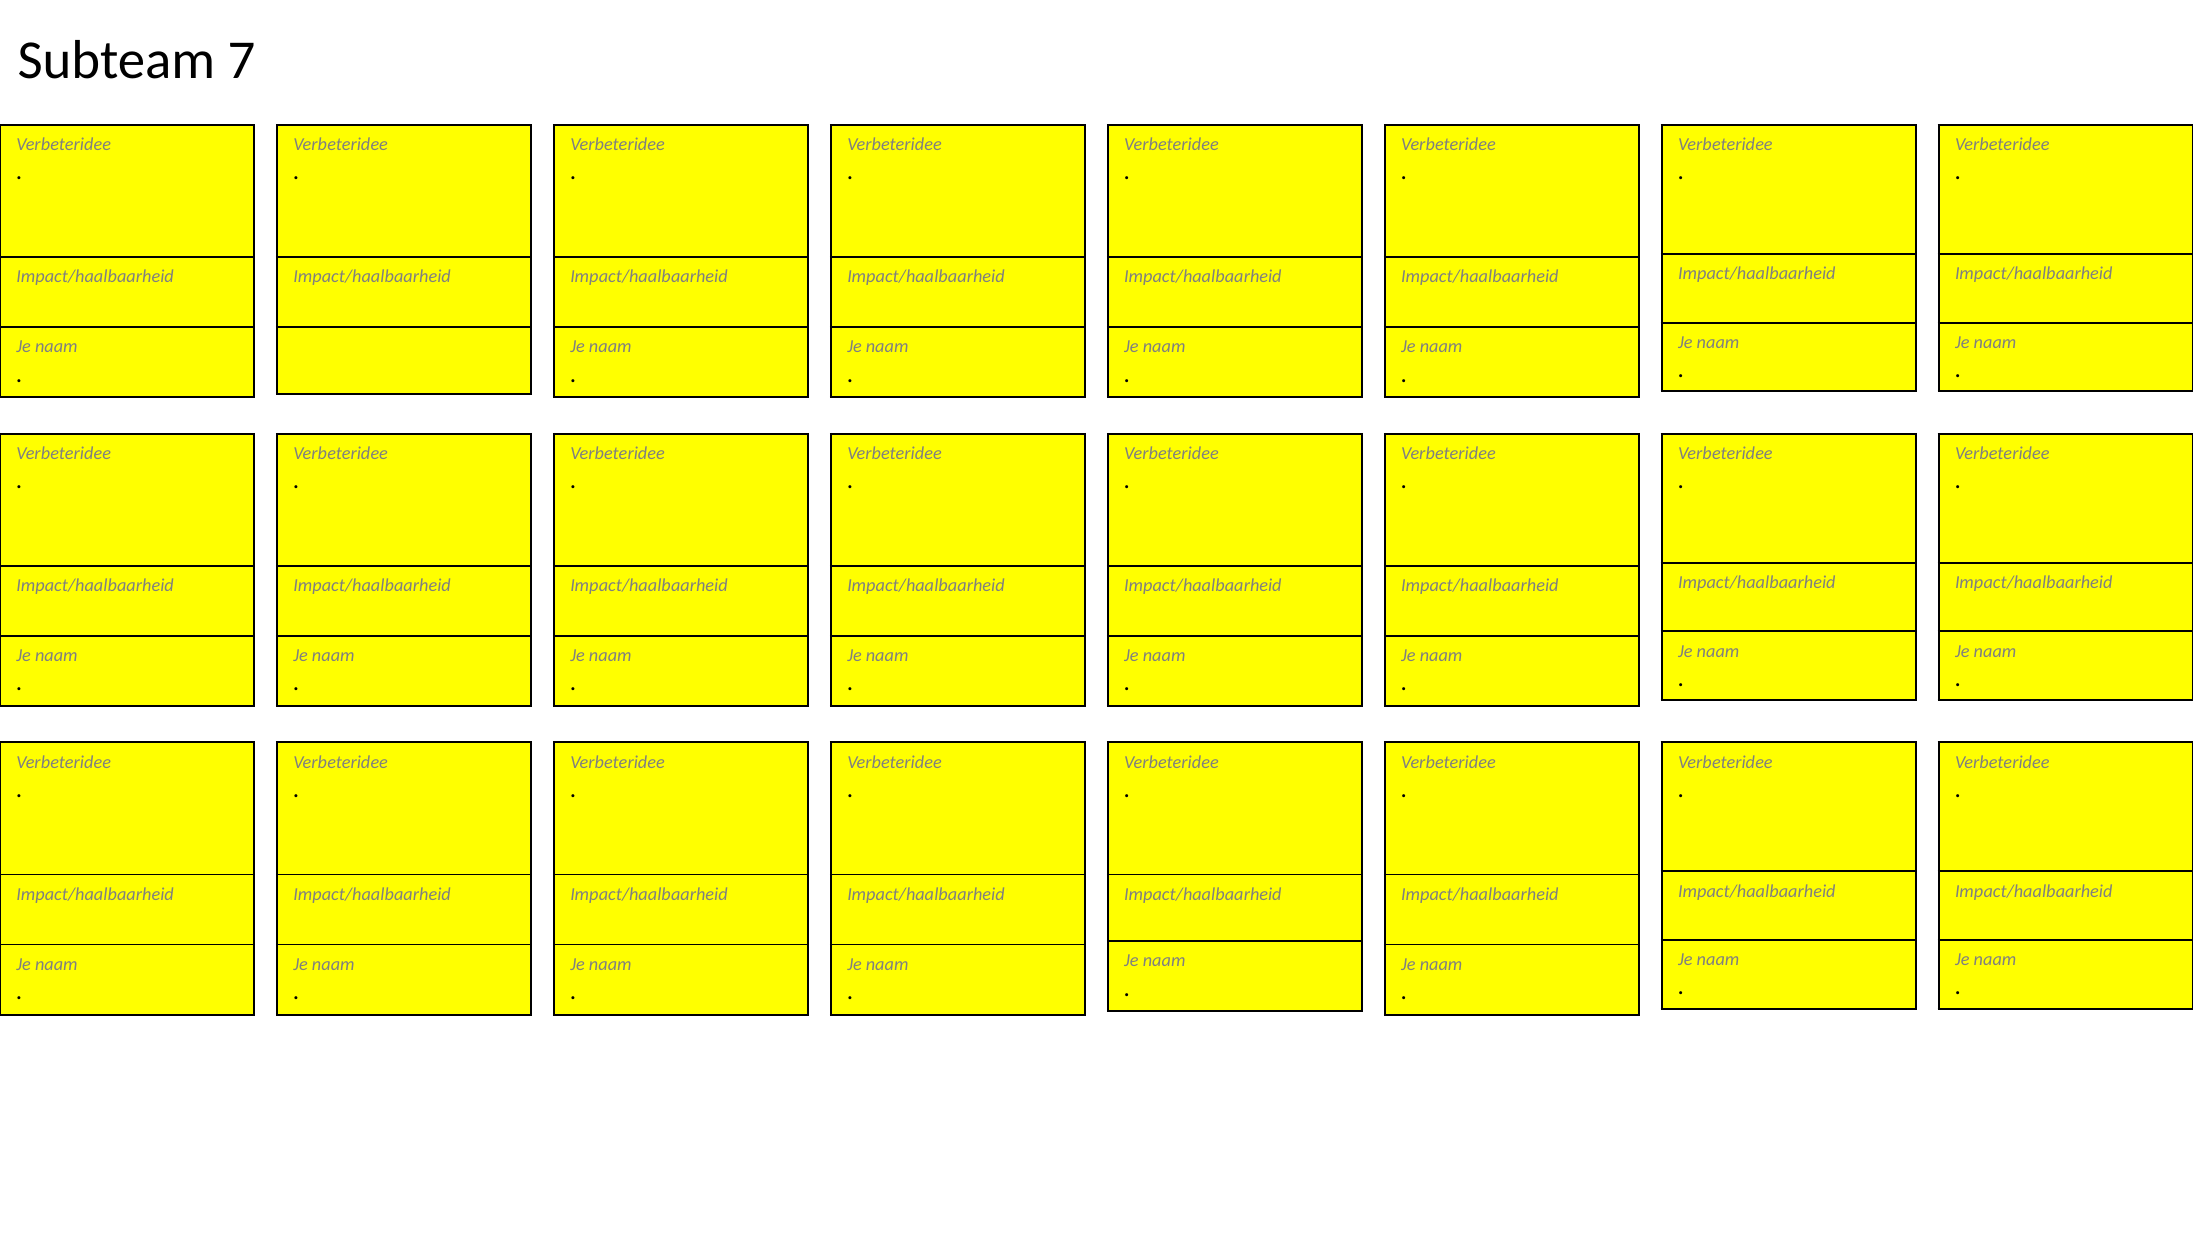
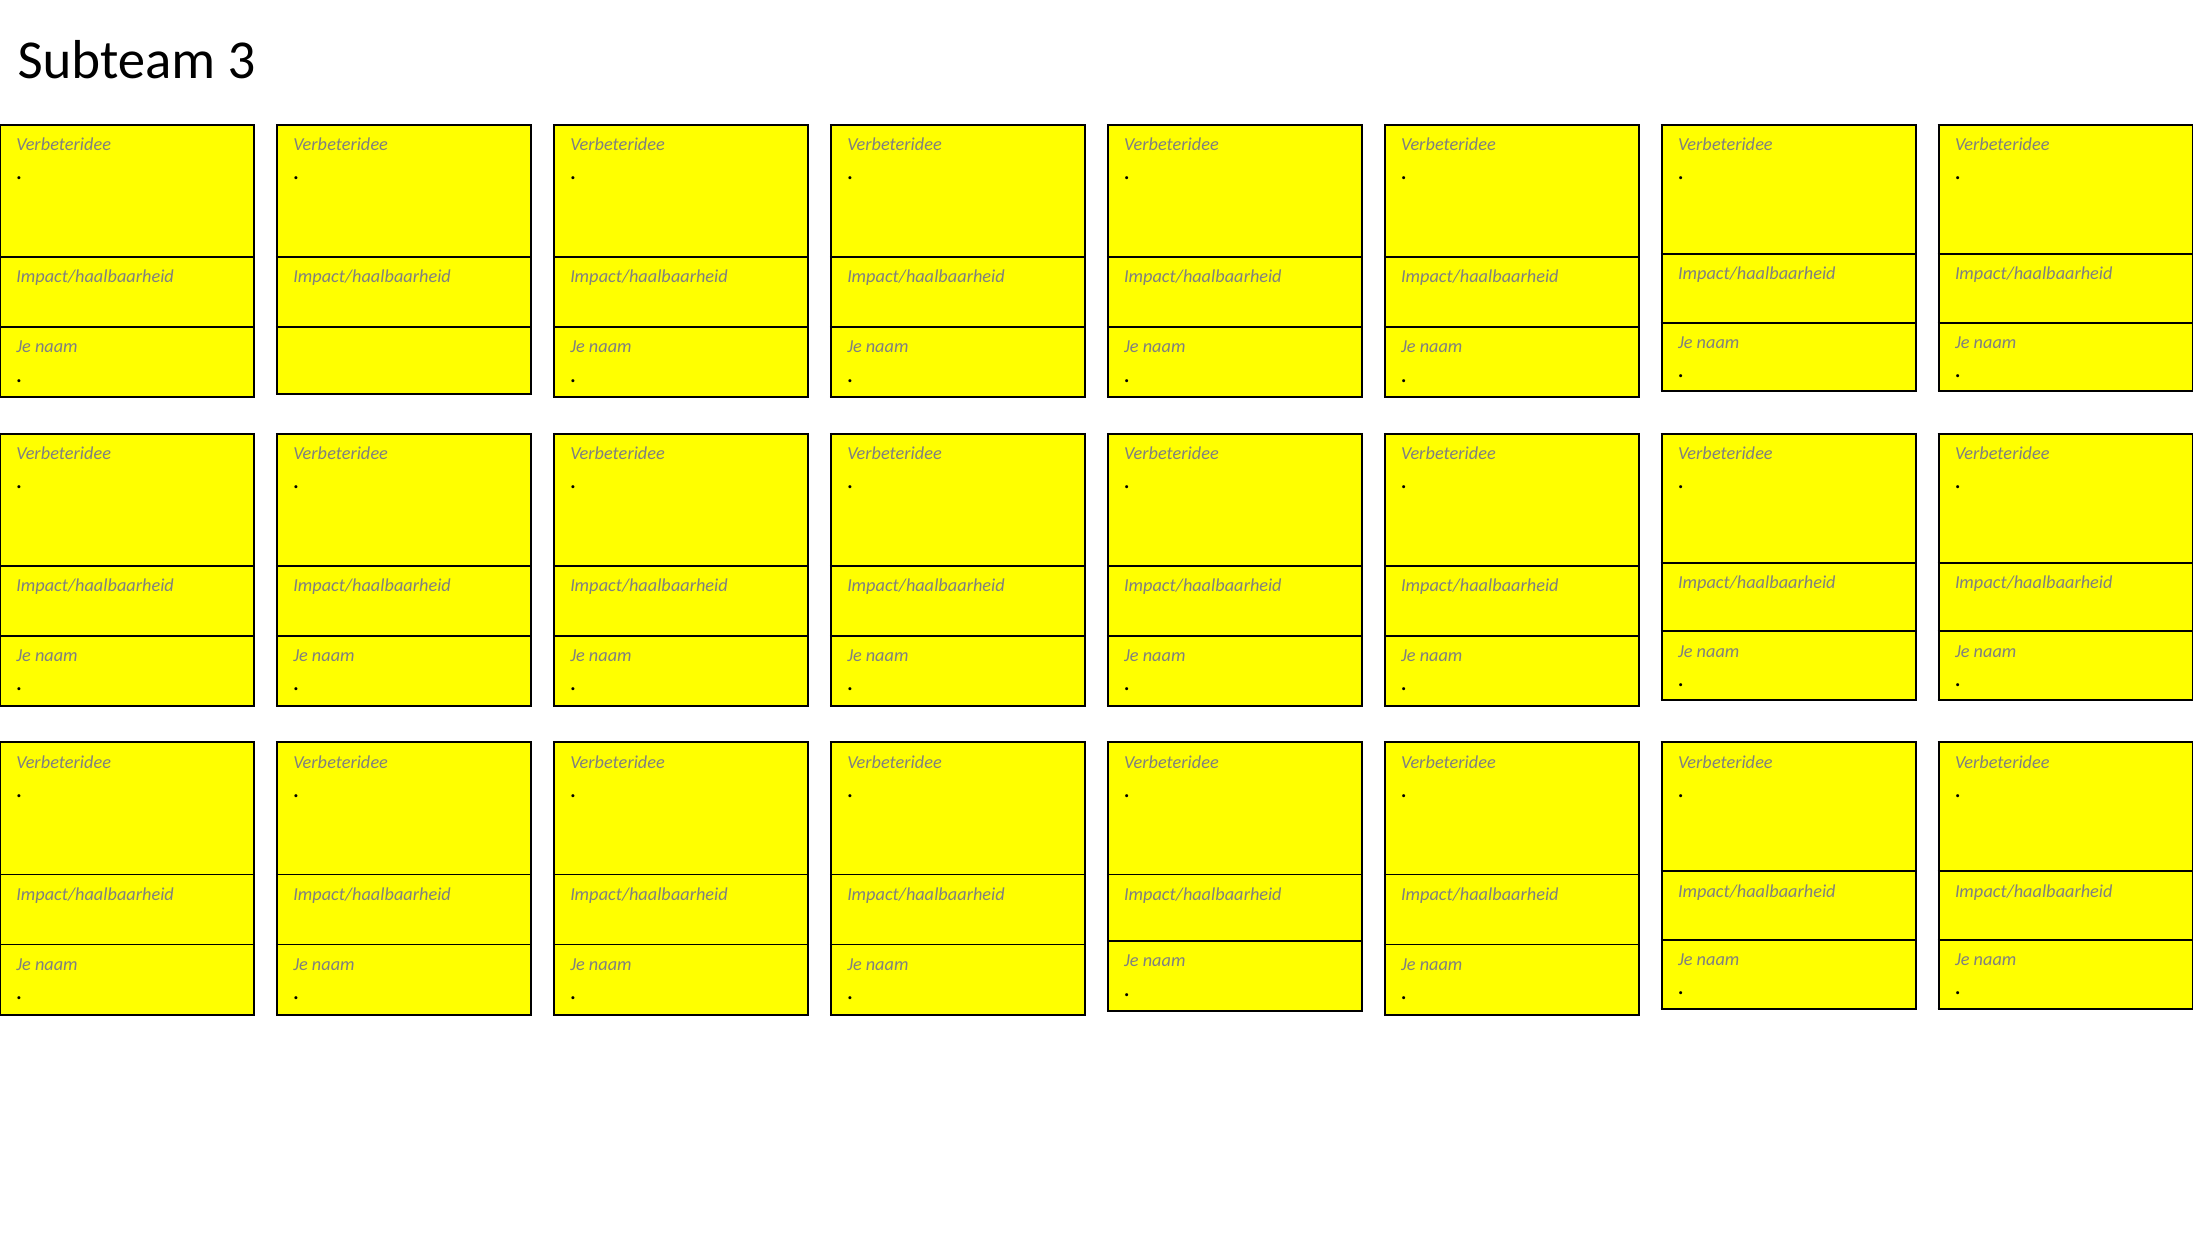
7: 7 -> 3 (241, 61)
